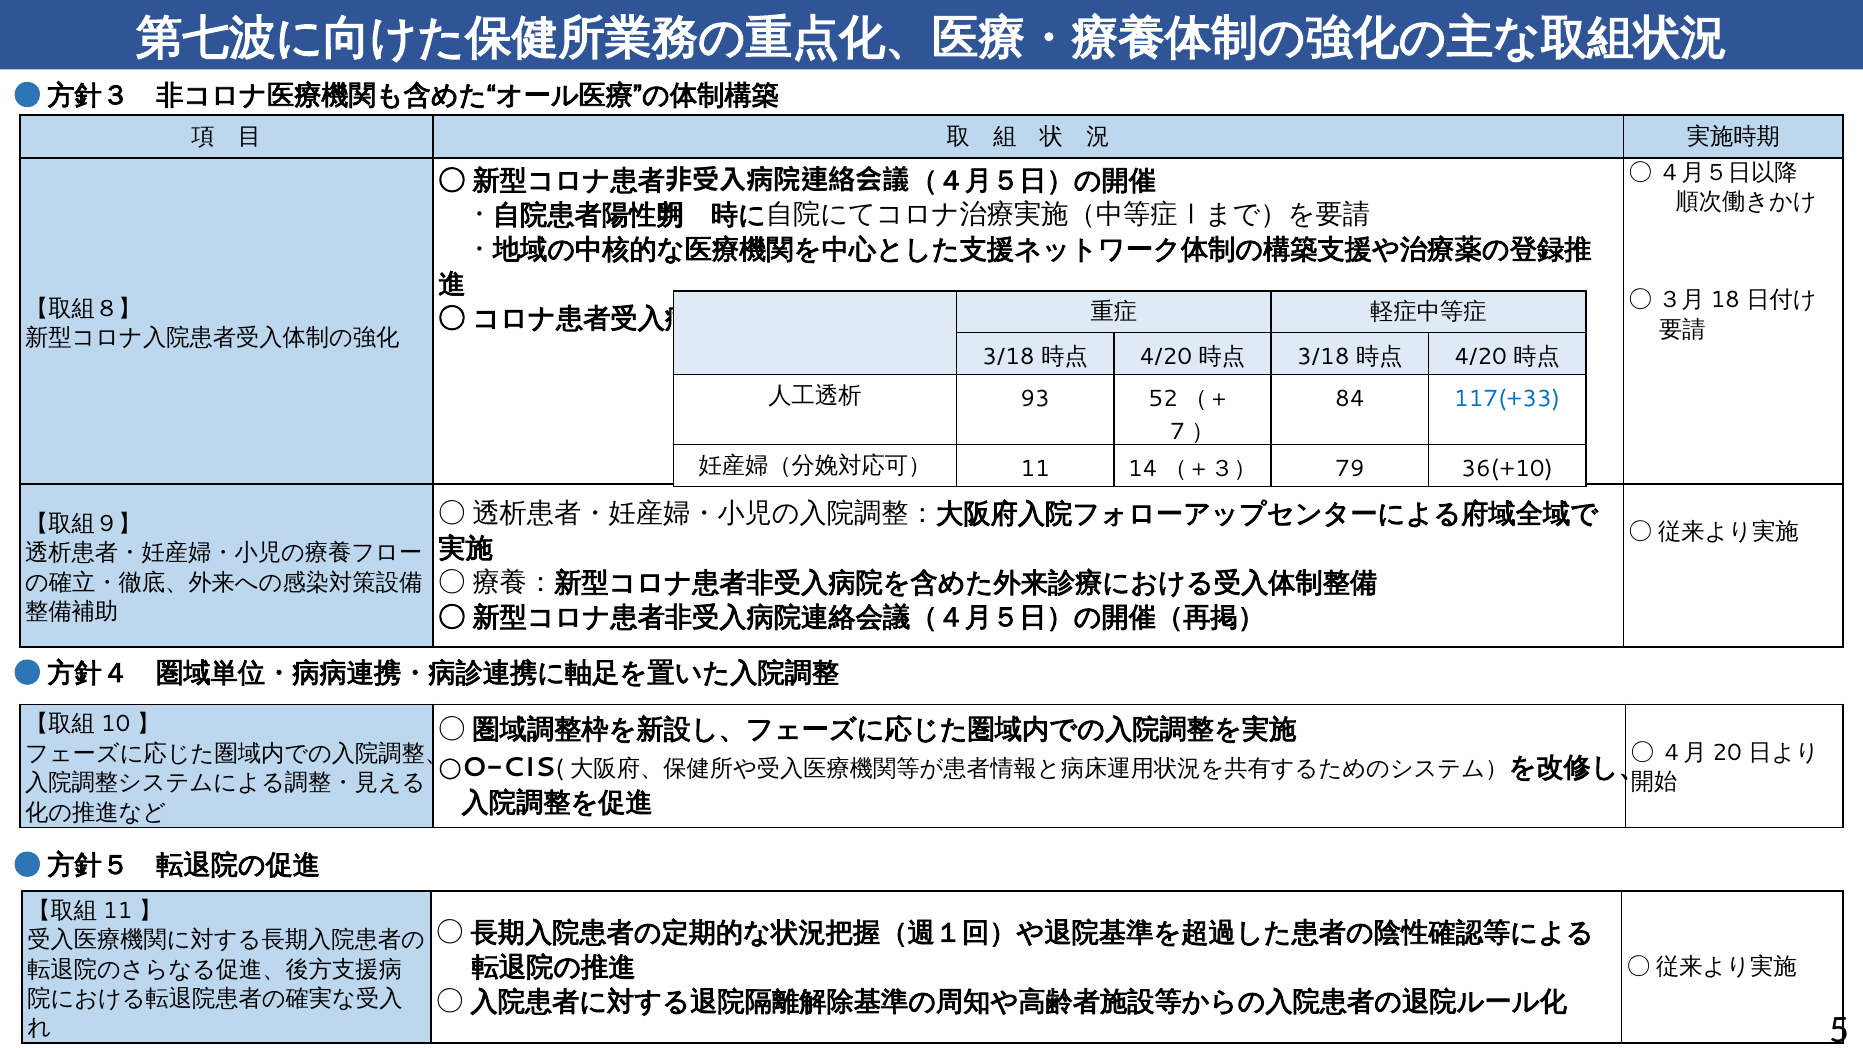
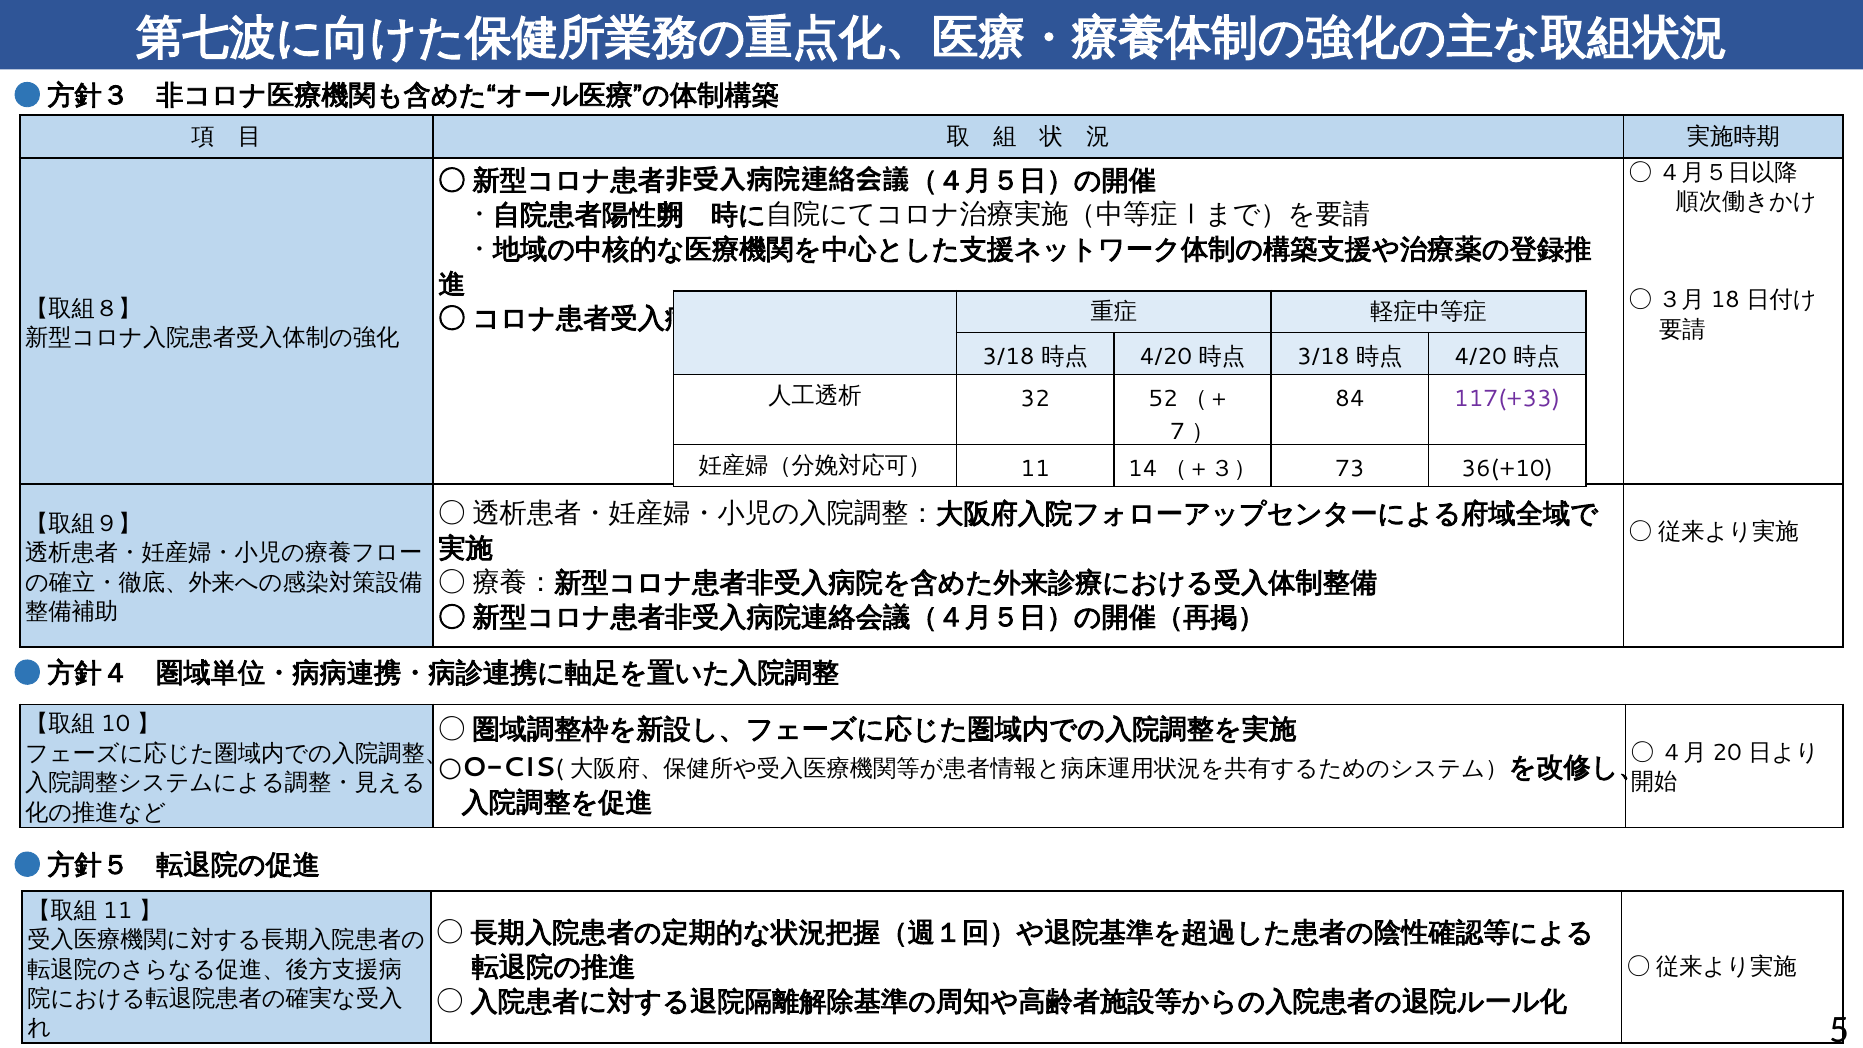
93: 93 -> 32 (1035, 399)
117(+33 colour: blue -> purple (1507, 399)
79: 79 -> 73 (1350, 469)
